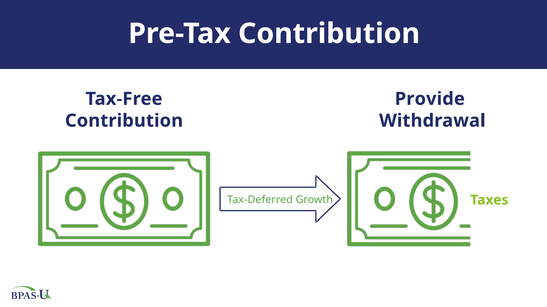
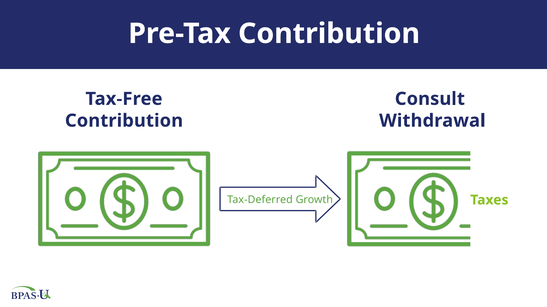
Provide: Provide -> Consult (430, 99)
